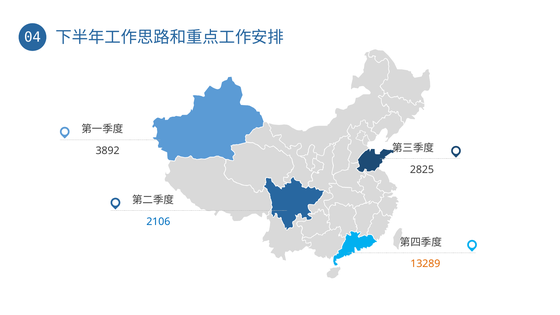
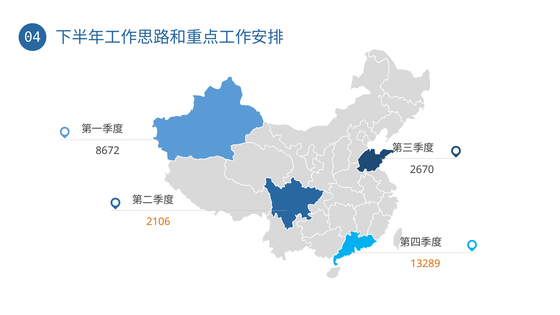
3892: 3892 -> 8672 (108, 151)
2825: 2825 -> 2670 (422, 170)
2106 colour: blue -> orange (158, 222)
